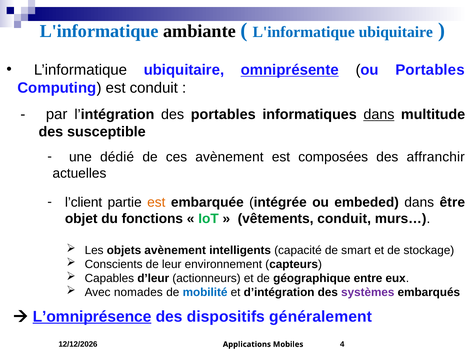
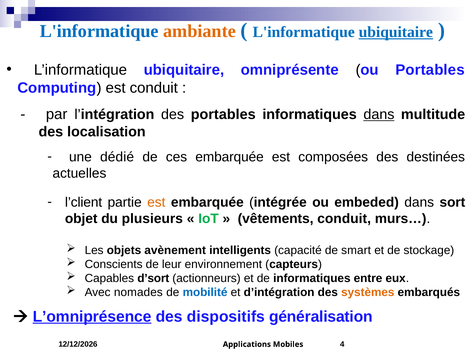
ambiante colour: black -> orange (199, 31)
ubiquitaire underline: none -> present (396, 32)
omniprésente underline: present -> none (290, 70)
susceptible: susceptible -> localisation (106, 132)
ces avènement: avènement -> embarquée (230, 157)
affranchir: affranchir -> destinées (436, 157)
être: être -> sort (452, 202)
fonctions: fonctions -> plusieurs (152, 219)
d’leur: d’leur -> d’sort (153, 278)
de géographique: géographique -> informatiques (312, 278)
systèmes colour: purple -> orange (368, 292)
généralement: généralement -> généralisation (321, 317)
